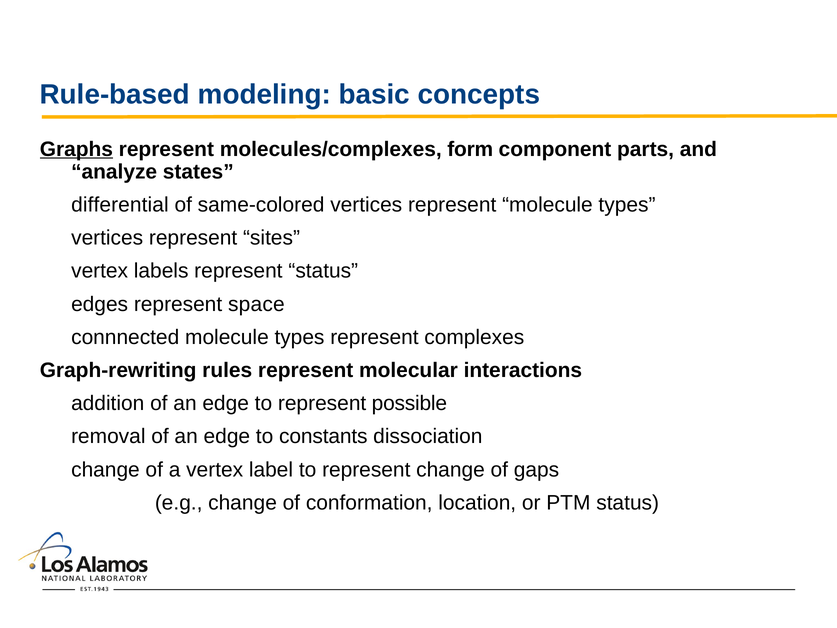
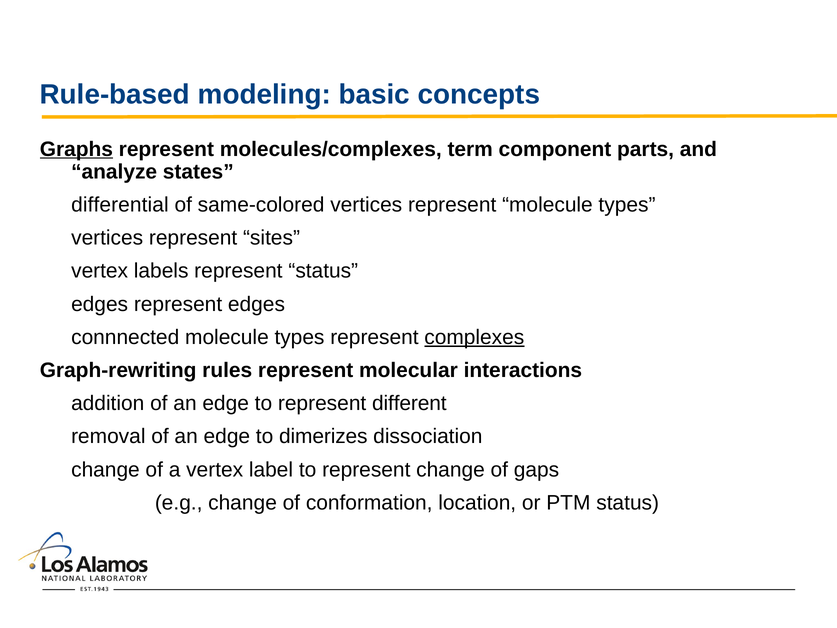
form: form -> term (470, 149)
represent space: space -> edges (256, 304)
complexes underline: none -> present (474, 337)
possible: possible -> different (409, 403)
constants: constants -> dimerizes (323, 436)
